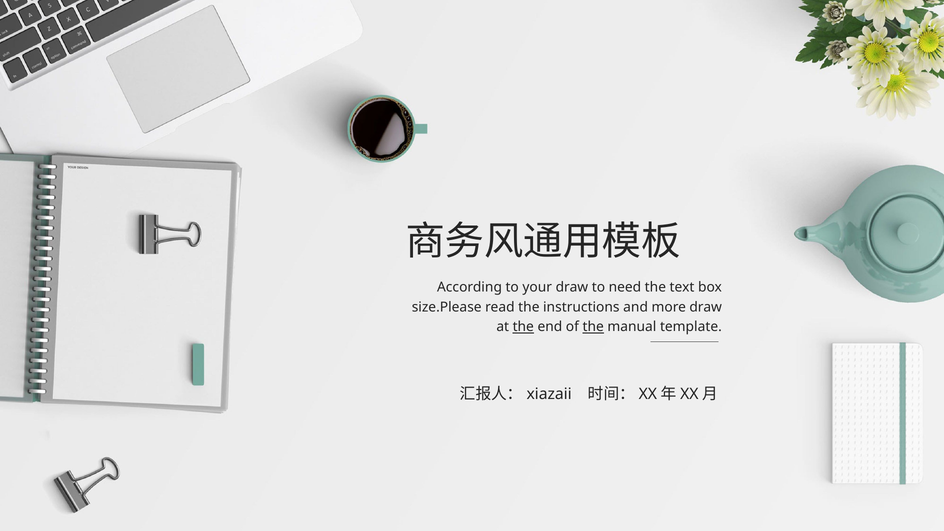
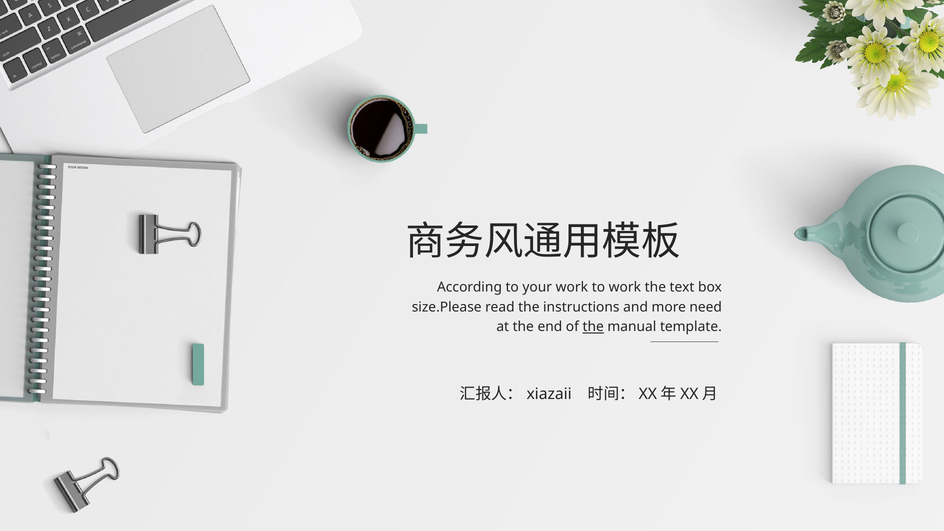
your draw: draw -> work (572, 287)
to need: need -> work (625, 287)
more draw: draw -> need (706, 307)
the underline: present -> none (523, 327)
